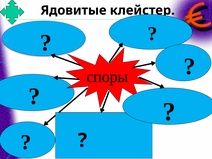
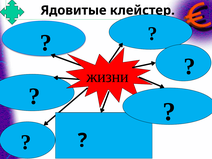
споры: споры -> жизни (107, 77)
